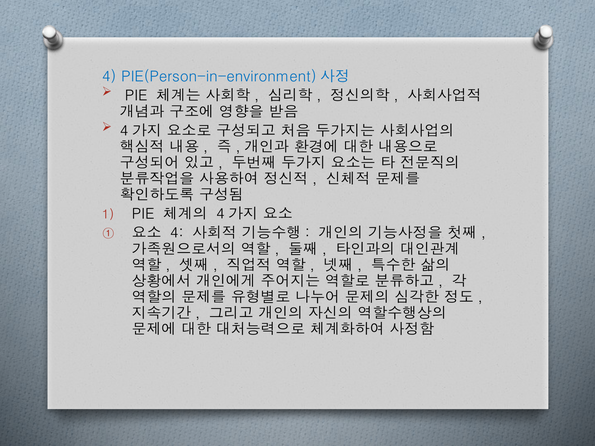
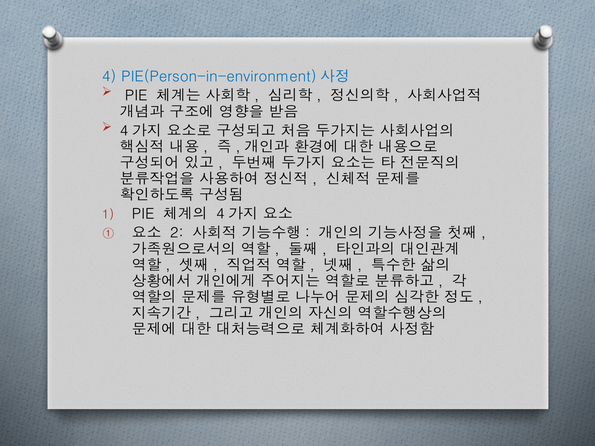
4: 4 -> 2 (177, 233)
